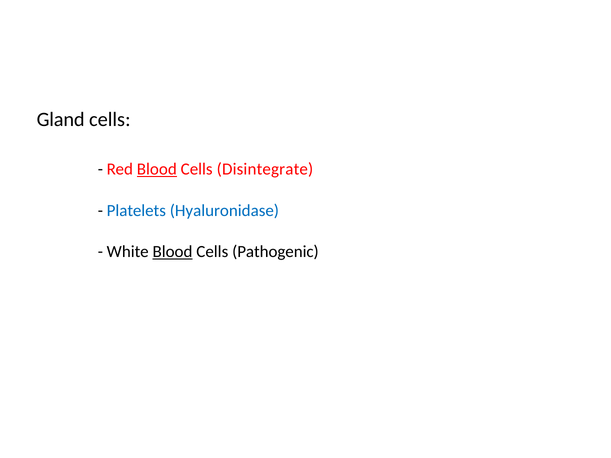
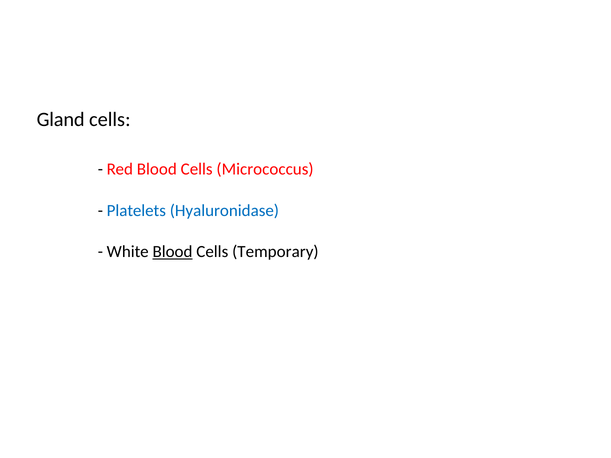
Blood underline: present -> none (157, 169)
Disintegrate: Disintegrate -> Micrococcus (265, 169)
Pathogenic: Pathogenic -> Temporary (275, 252)
